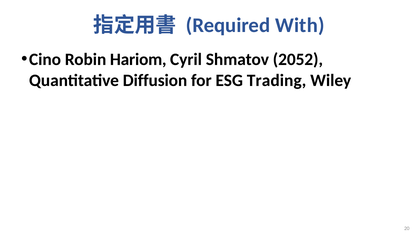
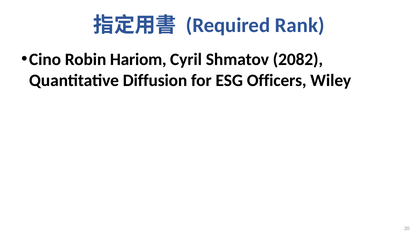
With: With -> Rank (300, 25)
2052: 2052 -> 2082 (298, 59)
Trading: Trading -> Officers (277, 80)
